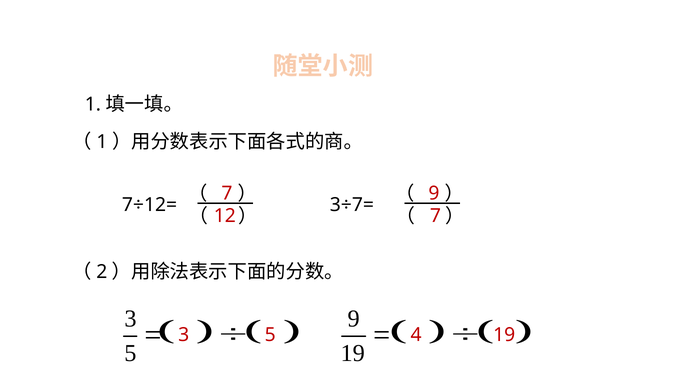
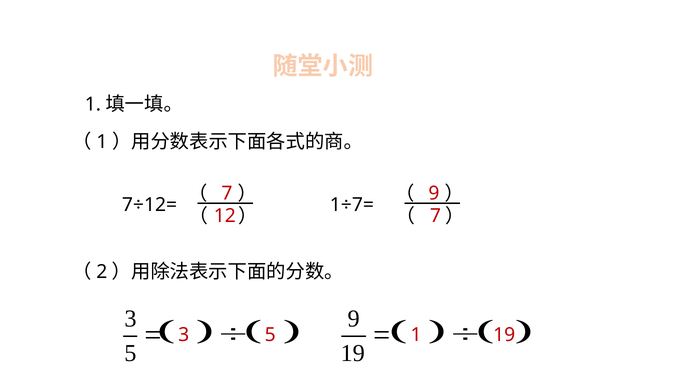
3÷7=: 3÷7= -> 1÷7= (352, 205)
5 4: 4 -> 1 (416, 334)
